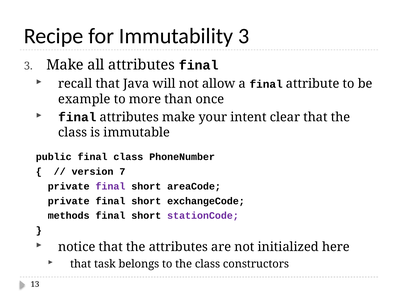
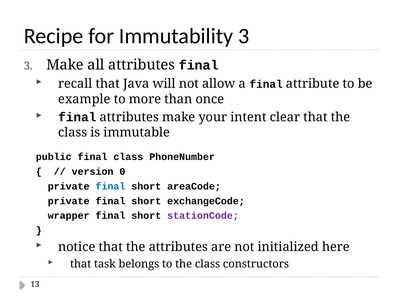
7: 7 -> 0 (122, 171)
final colour: purple -> blue (110, 186)
methods: methods -> wrapper (69, 215)
